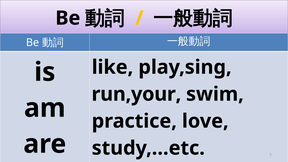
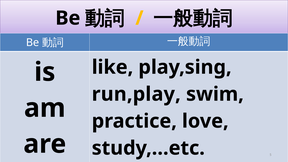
run,your: run,your -> run,play (136, 94)
